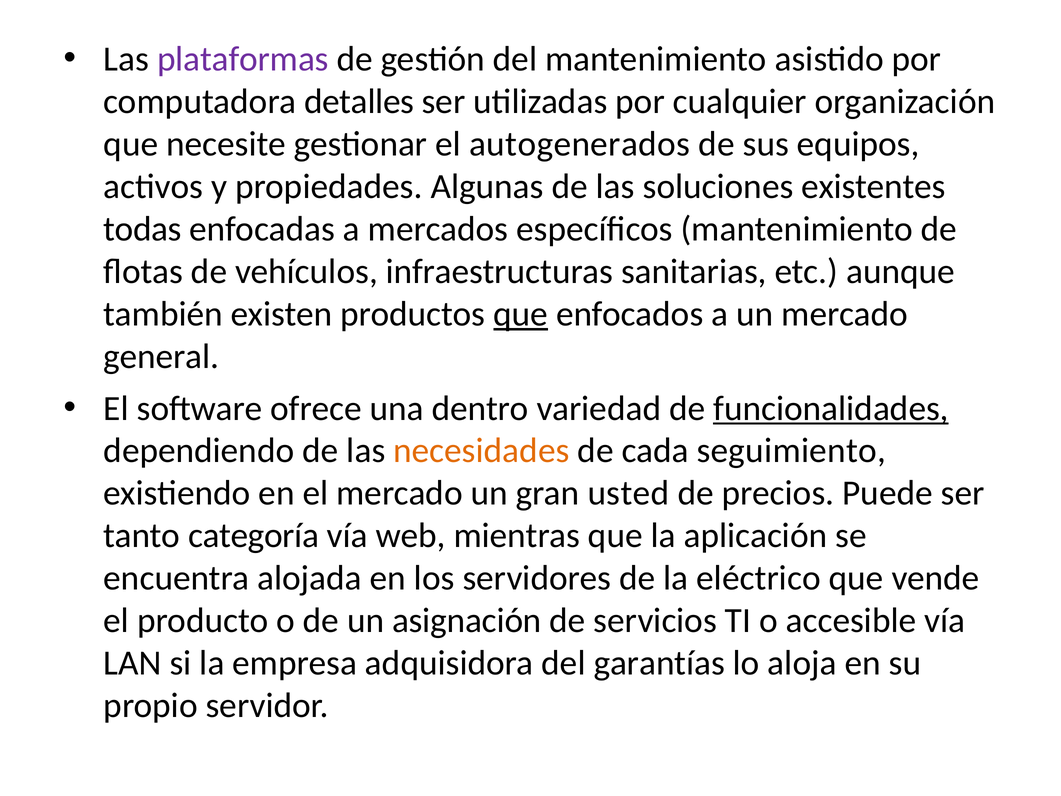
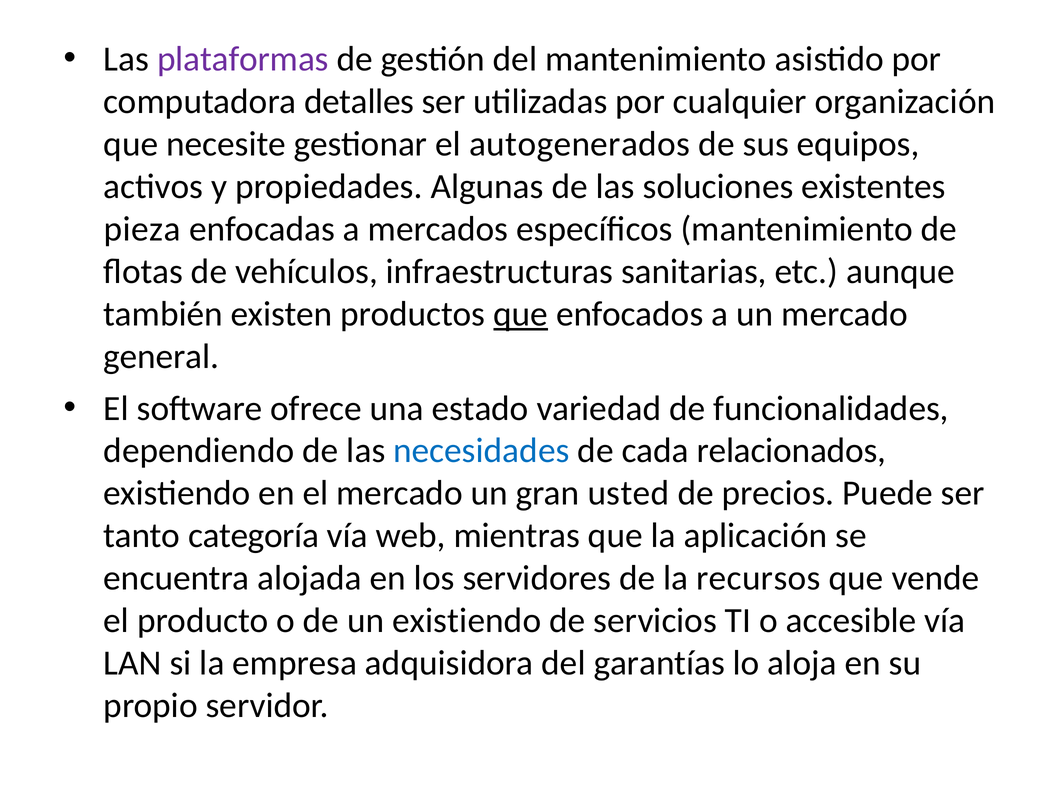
todas: todas -> pieza (142, 229)
dentro: dentro -> estado (480, 408)
funcionalidades underline: present -> none (831, 408)
necesidades colour: orange -> blue (481, 451)
seguimiento: seguimiento -> relacionados (791, 451)
eléctrico: eléctrico -> recursos (758, 578)
un asignación: asignación -> existiendo (467, 620)
